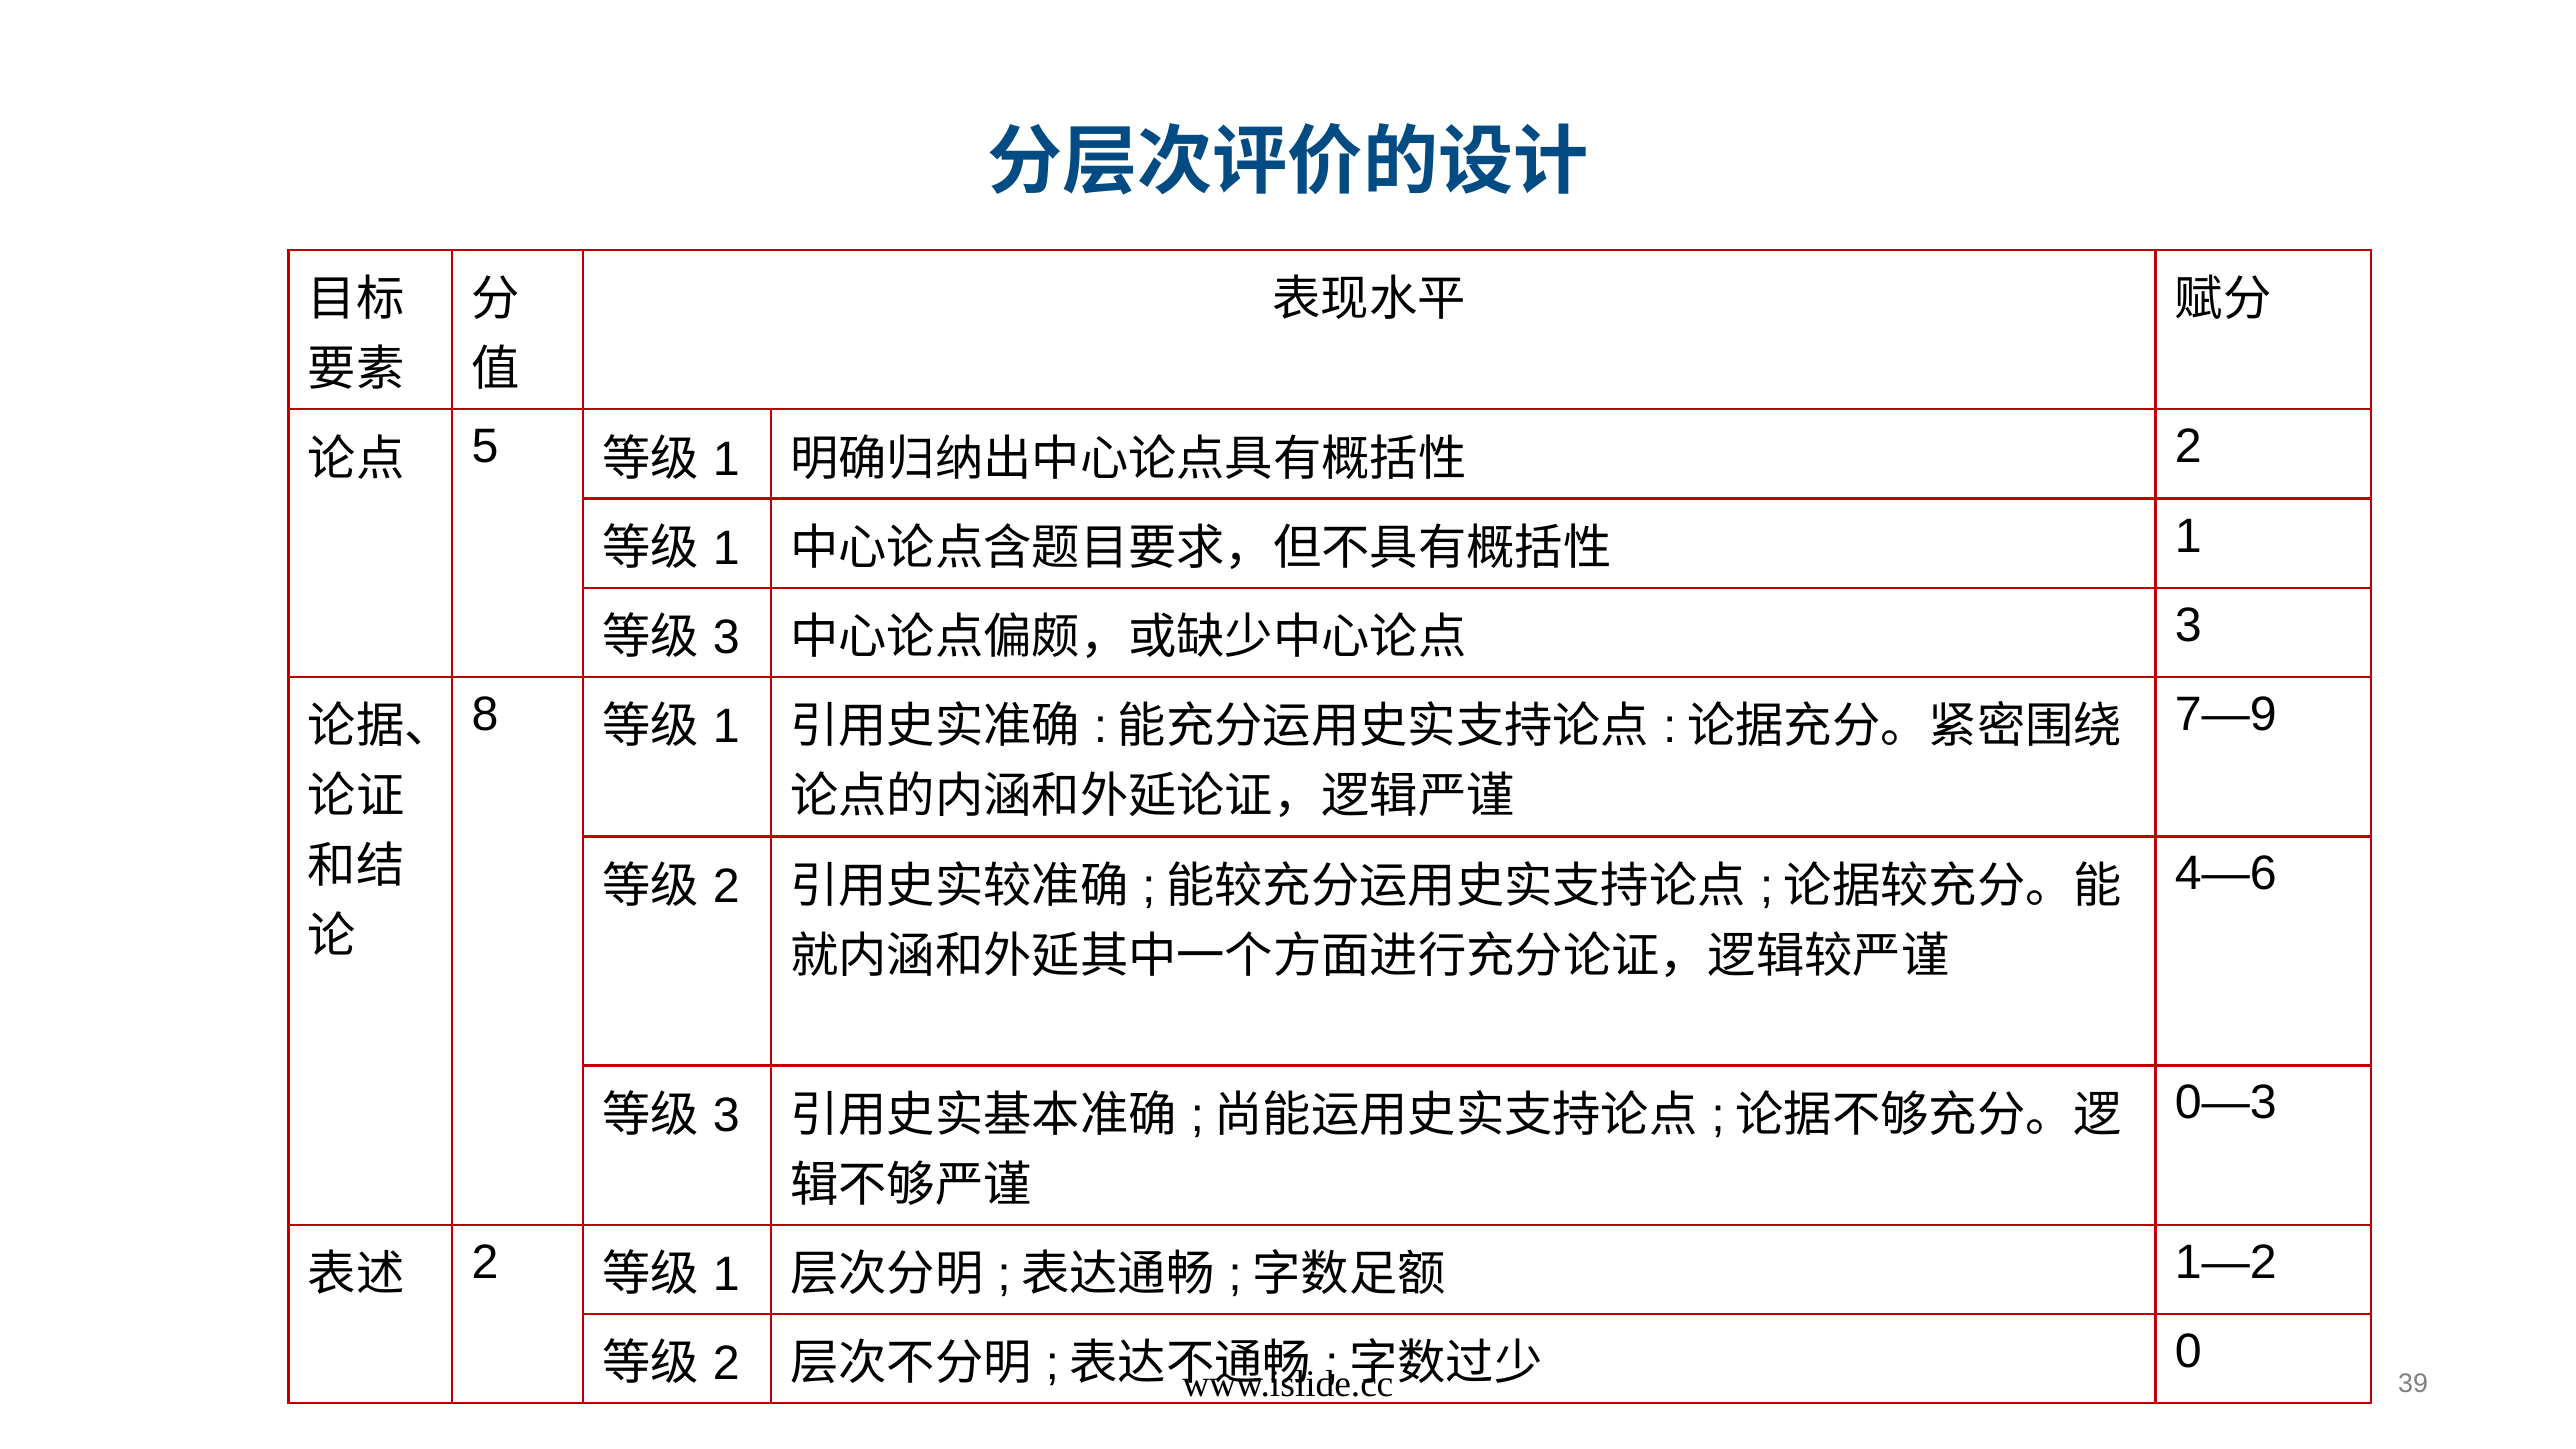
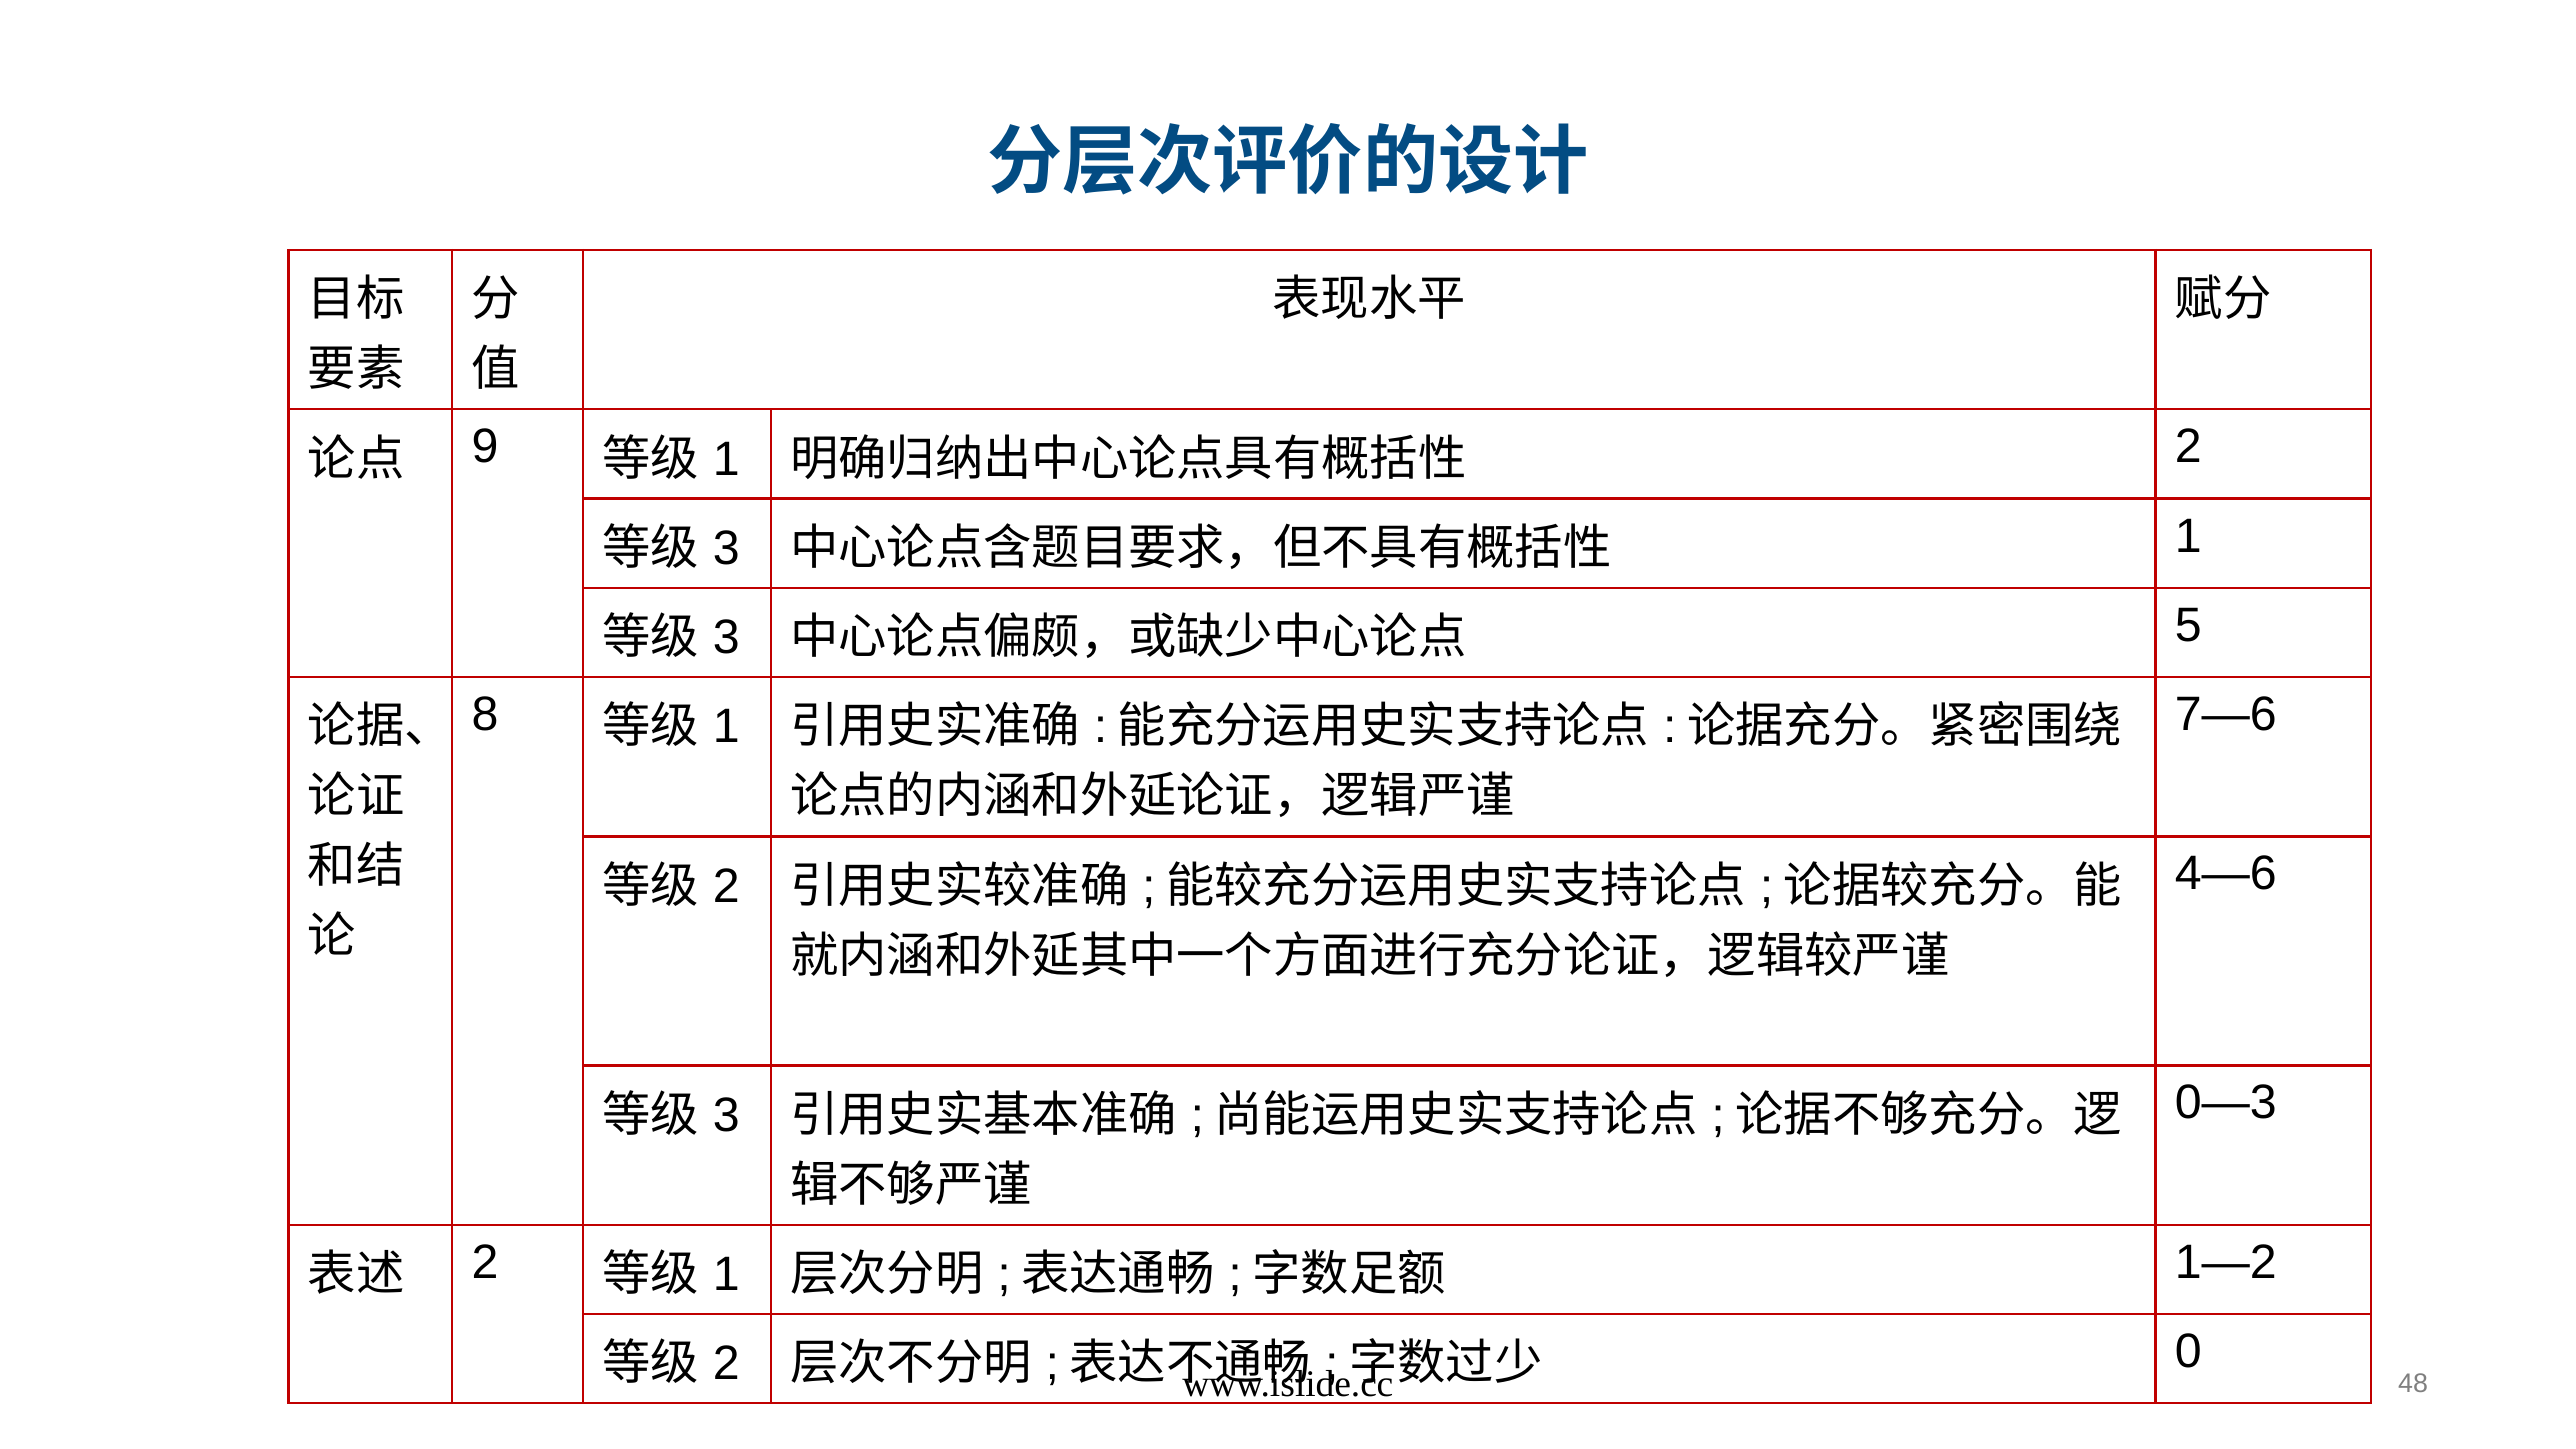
5: 5 -> 9 (485, 447)
1: 1 -> 3 (726, 548)
3: 3 -> 5 (2188, 625)
7—9: 7—9 -> 7—6 (2226, 715)
39: 39 -> 48 (2413, 1383)
